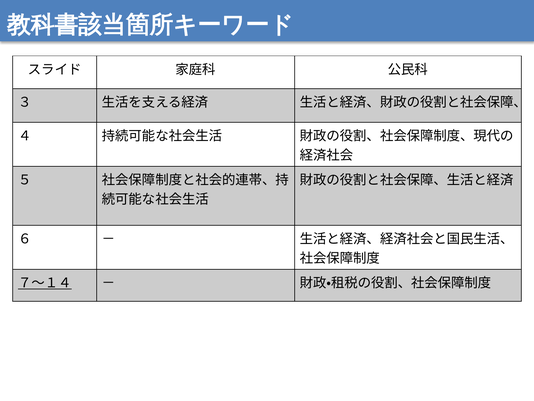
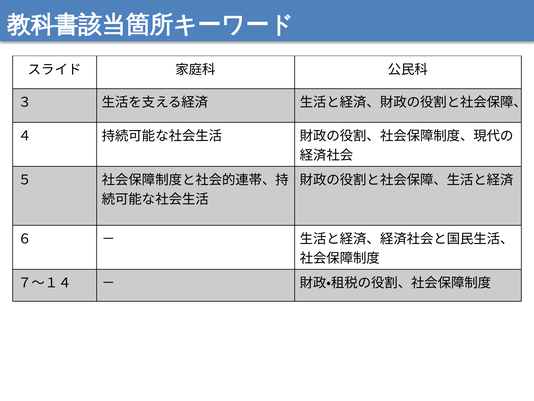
７～１４ underline: present -> none (45, 283)
